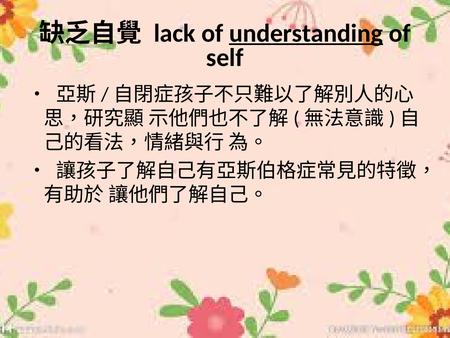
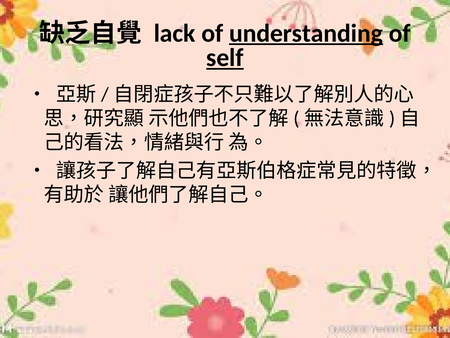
self underline: none -> present (225, 58)
